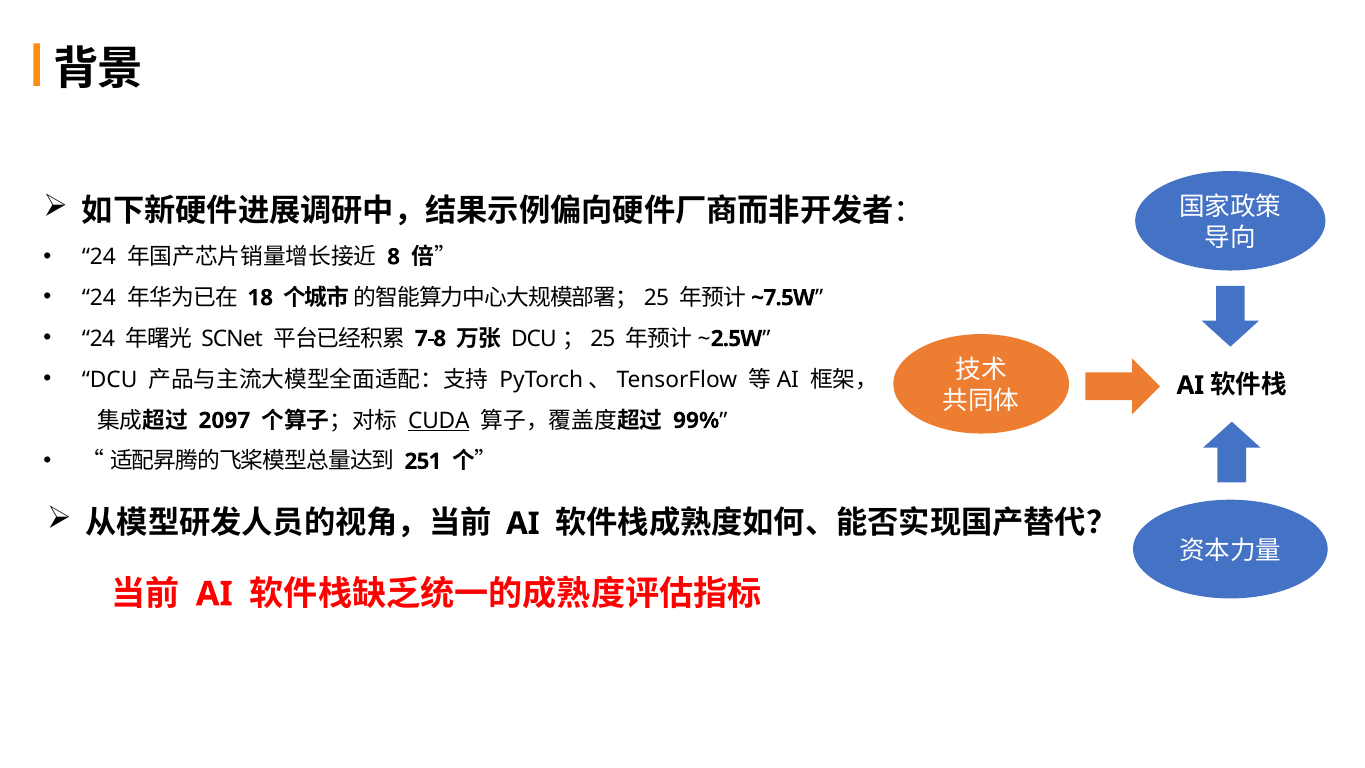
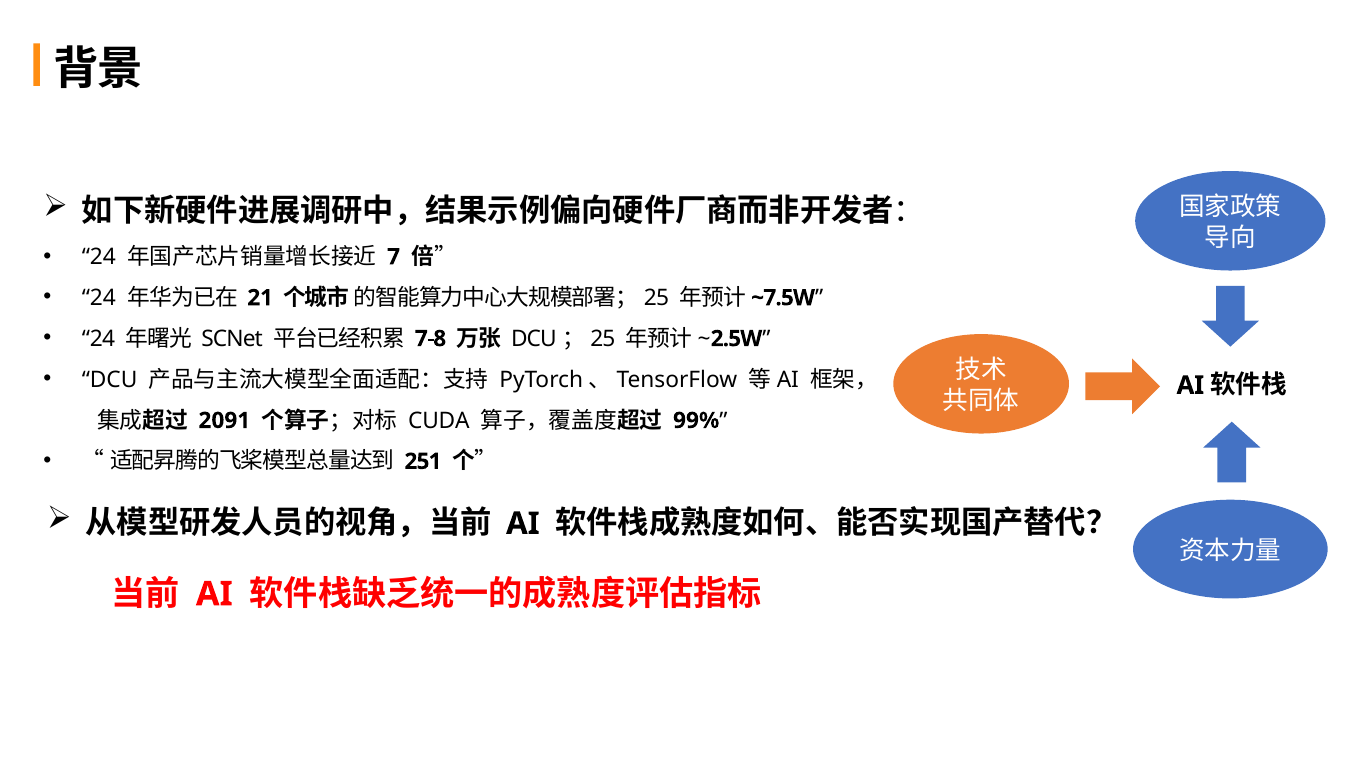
8: 8 -> 7 (394, 257)
18: 18 -> 21 (260, 298)
2097: 2097 -> 2091 (224, 420)
CUDA underline: present -> none (439, 420)
